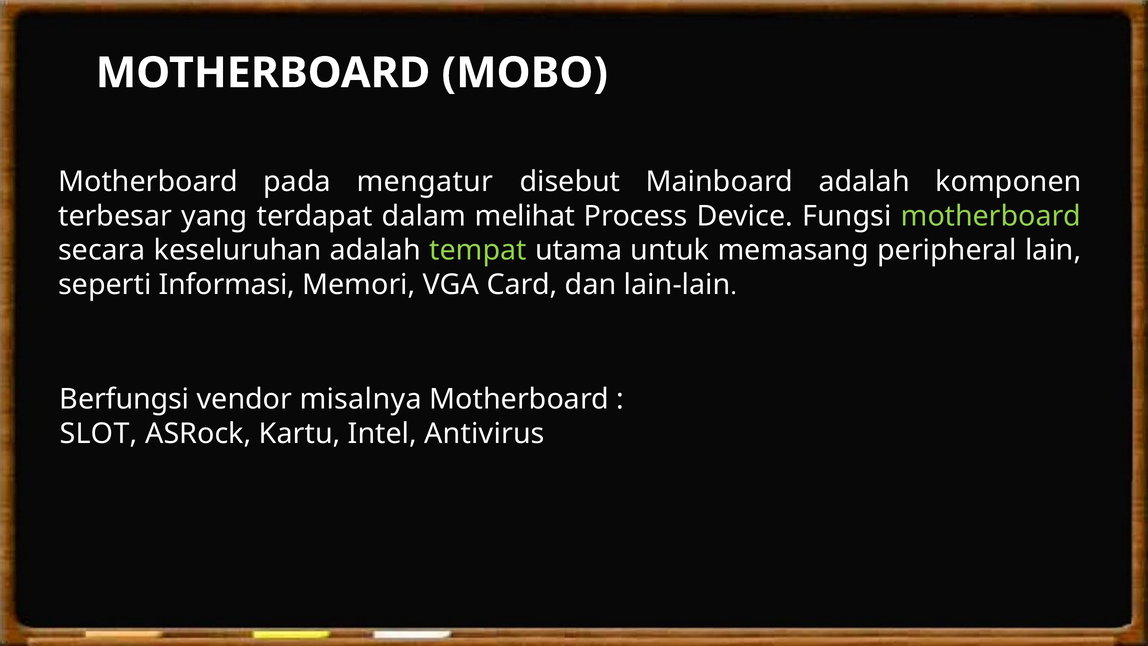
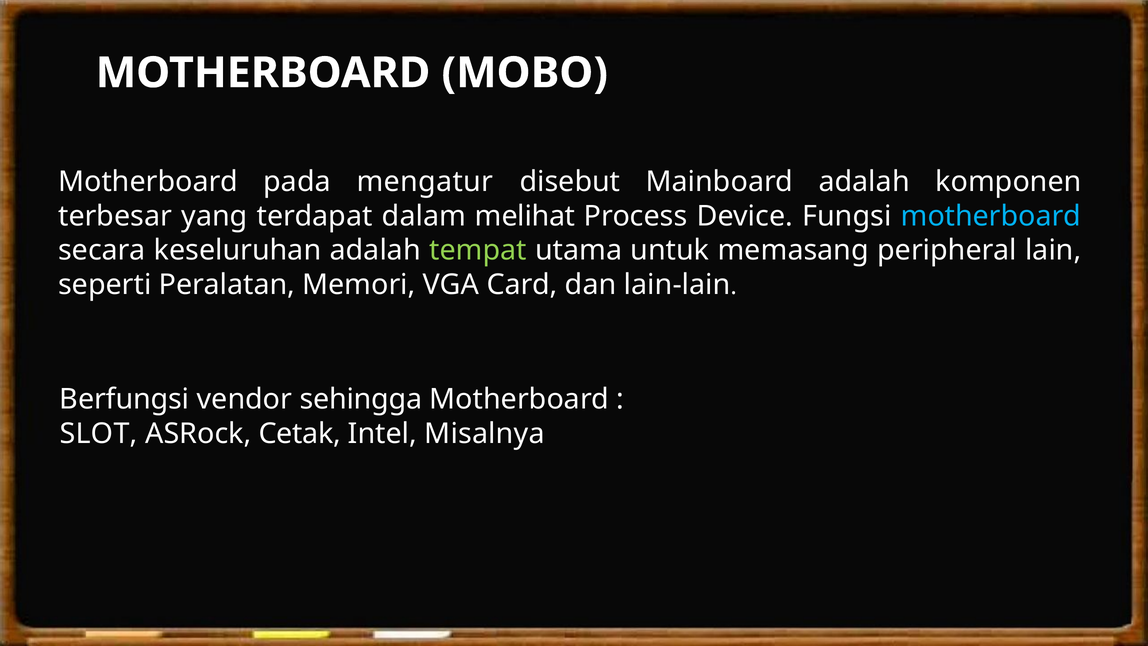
motherboard colour: light green -> light blue (991, 216)
Informasi: Informasi -> Peralatan (227, 285)
misalnya: misalnya -> sehingga (361, 399)
Kartu: Kartu -> Cetak (300, 434)
Antivirus: Antivirus -> Misalnya (485, 434)
